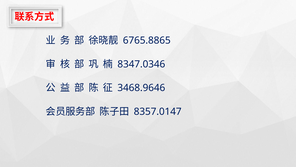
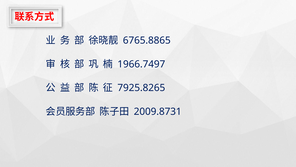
8347.0346: 8347.0346 -> 1966.7497 (141, 64)
3468.9646: 3468.9646 -> 7925.8265 (141, 88)
8357.0147: 8357.0147 -> 2009.8731 (158, 111)
